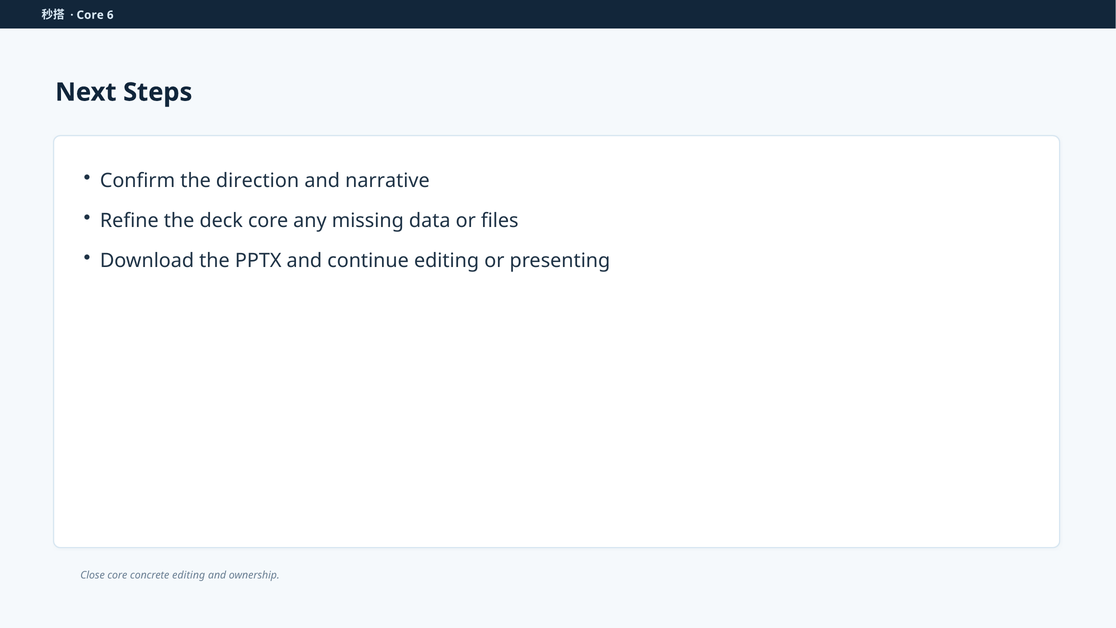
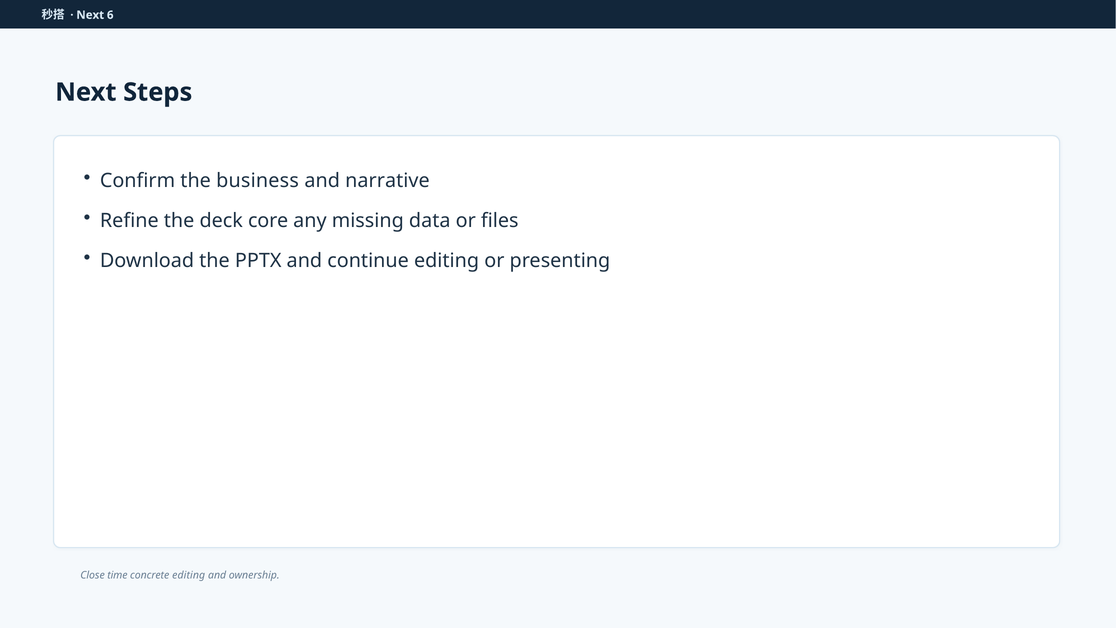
Core: Core -> Next (90, 15)
direction: direction -> business (258, 181)
Close core: core -> time (117, 575)
